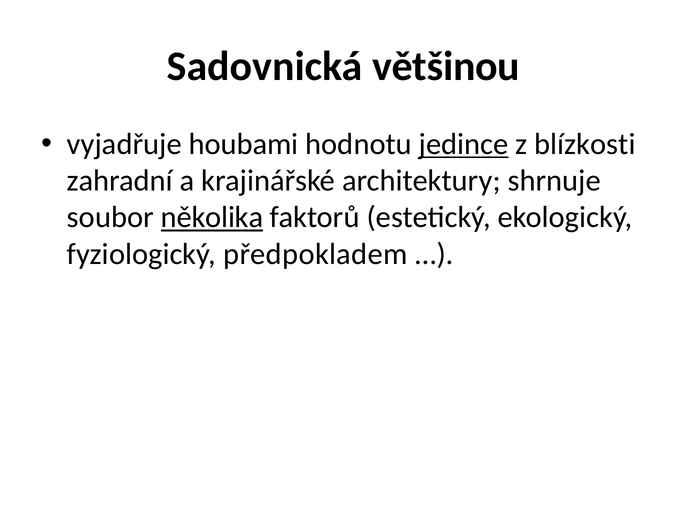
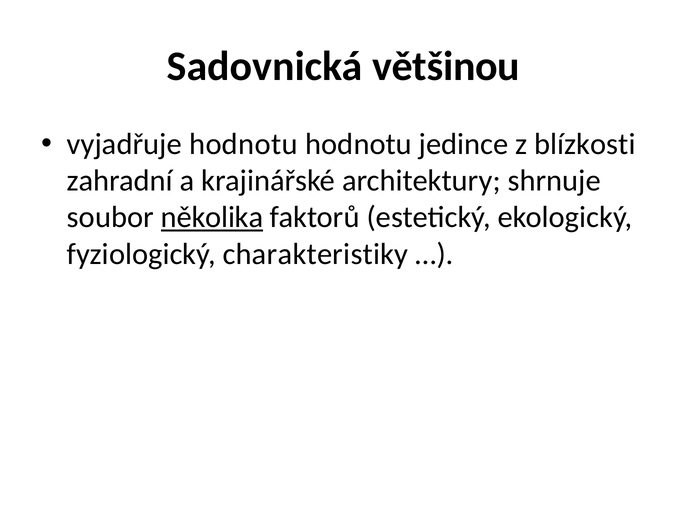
vyjadřuje houbami: houbami -> hodnotu (243, 144)
jedince underline: present -> none (464, 144)
předpokladem: předpokladem -> charakteristiky (315, 254)
